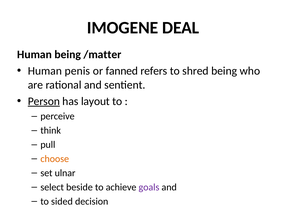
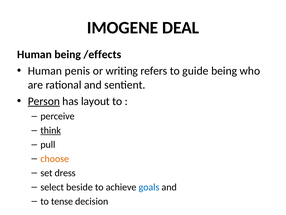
/matter: /matter -> /effects (102, 54)
fanned: fanned -> writing (122, 71)
shred: shred -> guide (195, 71)
think underline: none -> present (51, 130)
ulnar: ulnar -> dress (65, 173)
goals colour: purple -> blue (149, 187)
sided: sided -> tense (62, 201)
